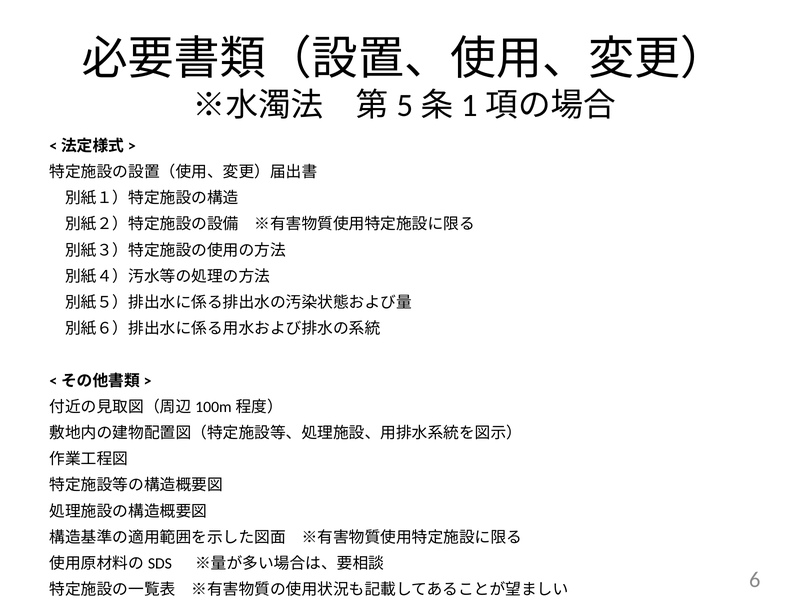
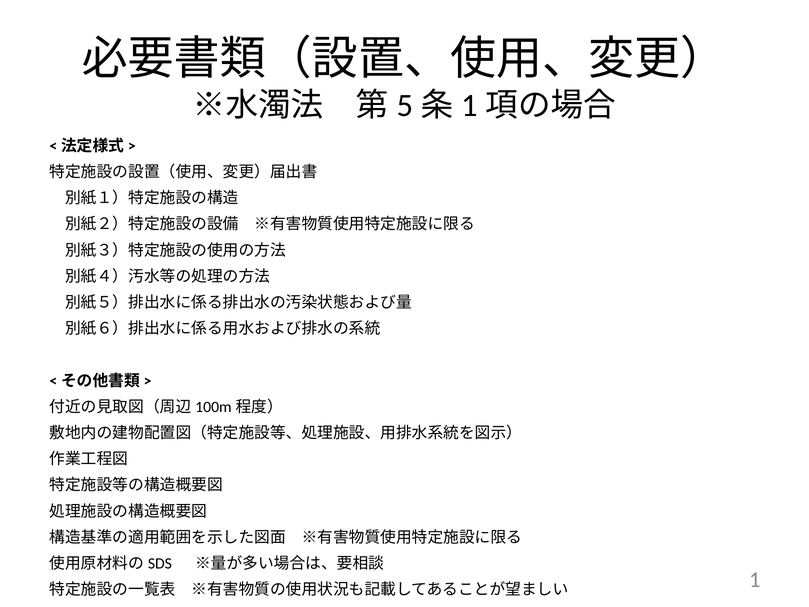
6: 6 -> 1 (755, 580)
